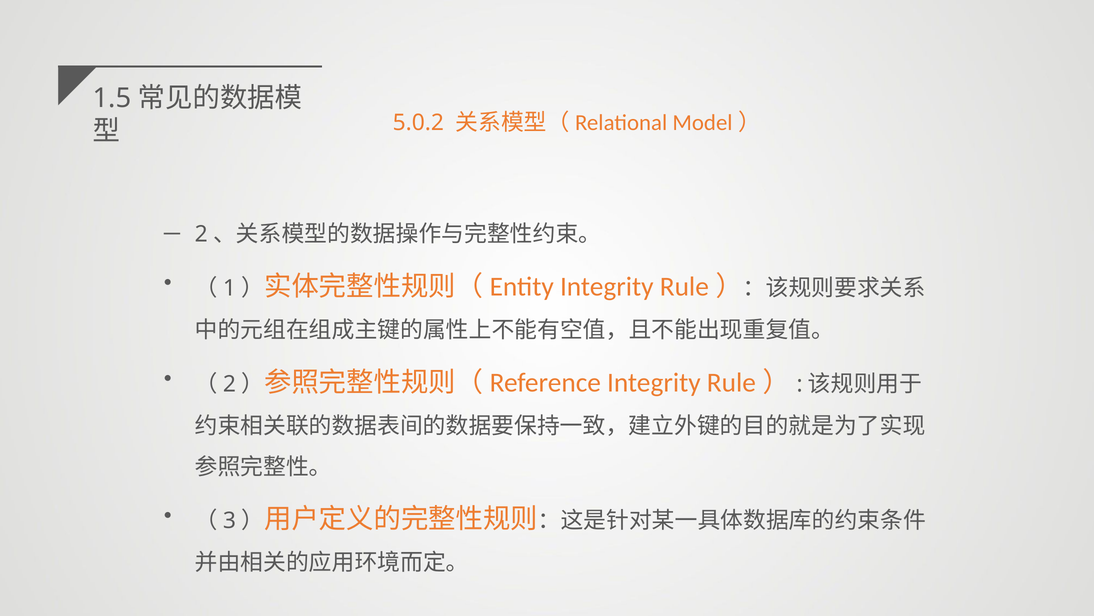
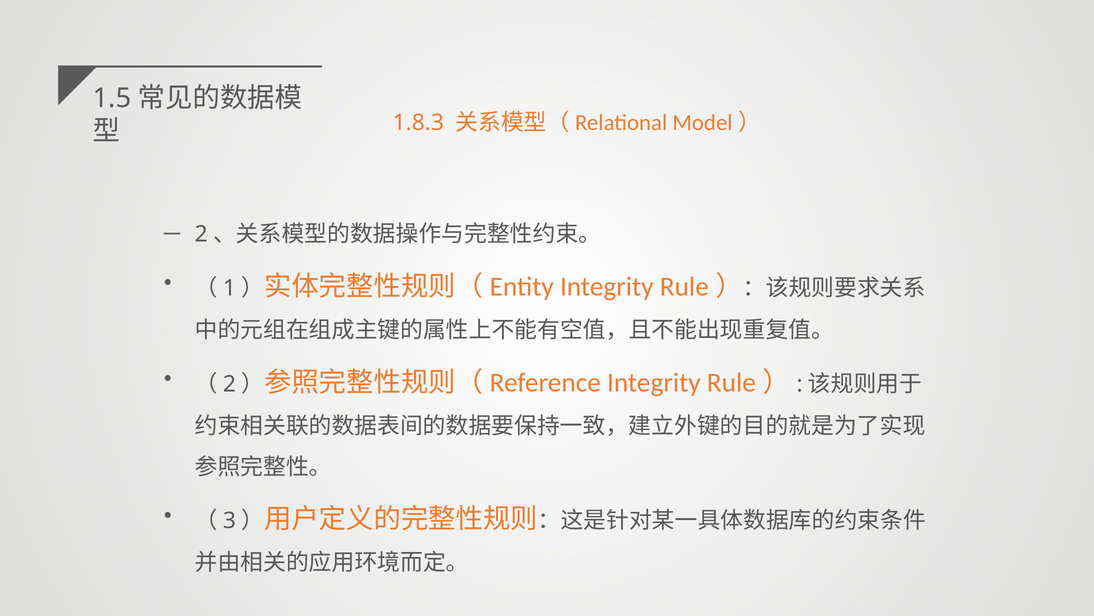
5.0.2: 5.0.2 -> 1.8.3 (418, 123)
